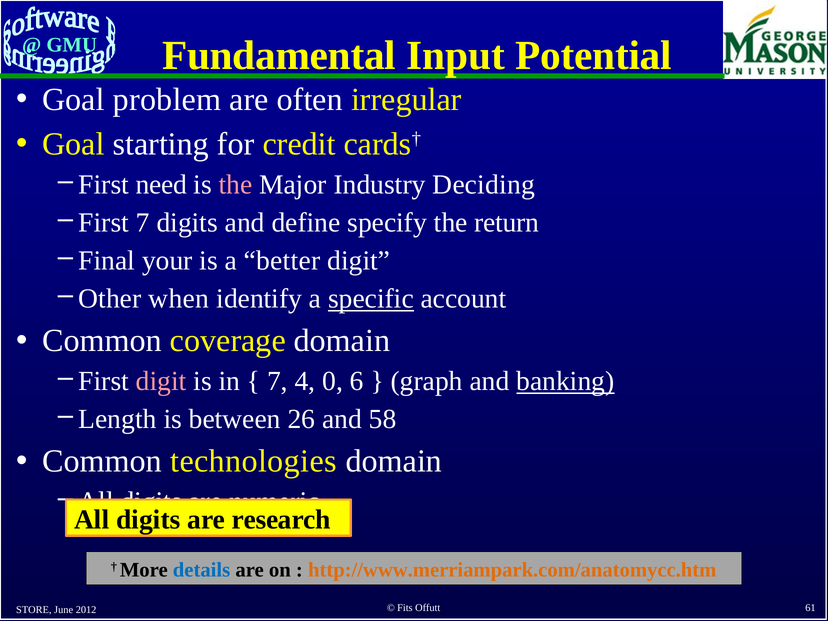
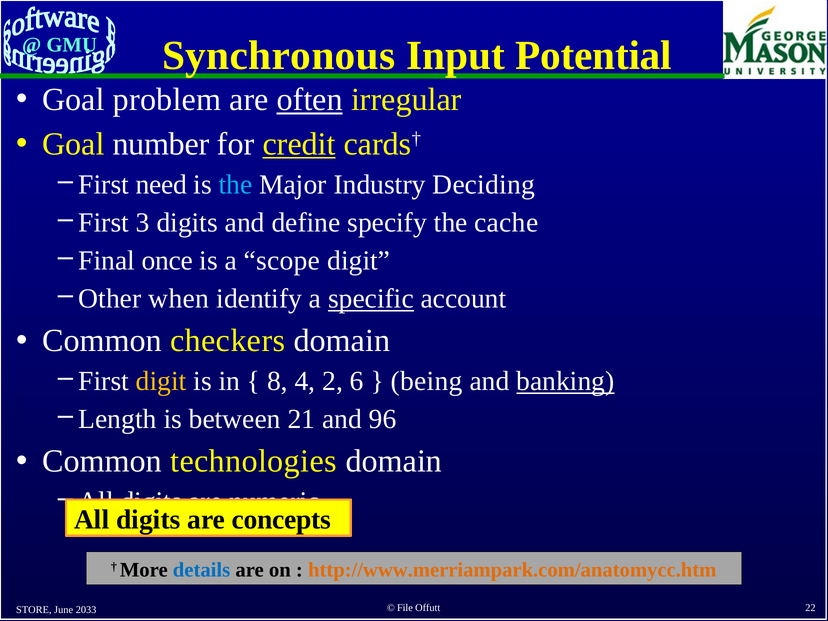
Fundamental: Fundamental -> Synchronous (279, 55)
often underline: none -> present (310, 99)
starting: starting -> number (161, 144)
credit underline: none -> present (299, 144)
the colour: pink -> light blue (235, 185)
First 7: 7 -> 3 (143, 223)
return: return -> cache (506, 223)
your: your -> once (167, 261)
better: better -> scope (282, 261)
coverage: coverage -> checkers (228, 341)
digit colour: pink -> yellow (161, 381)
7: 7 -> 8 (277, 381)
0: 0 -> 2 (333, 381)
graph: graph -> being (427, 381)
26: 26 -> 21 (301, 419)
58: 58 -> 96 (383, 419)
research: research -> concepts (281, 520)
2012: 2012 -> 2033 (86, 610)
Fits: Fits -> File (405, 608)
61: 61 -> 22 (810, 608)
